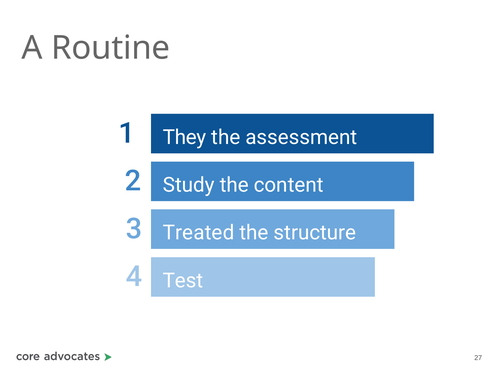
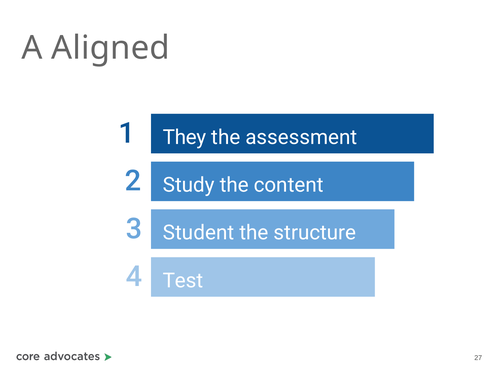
Routine: Routine -> Aligned (110, 48)
Treated: Treated -> Student (199, 233)
